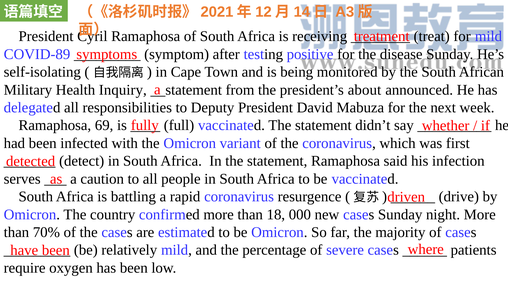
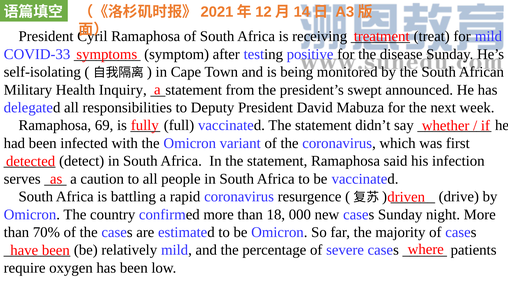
COVID-89: COVID-89 -> COVID-33 (37, 54)
about: about -> swept (365, 90)
